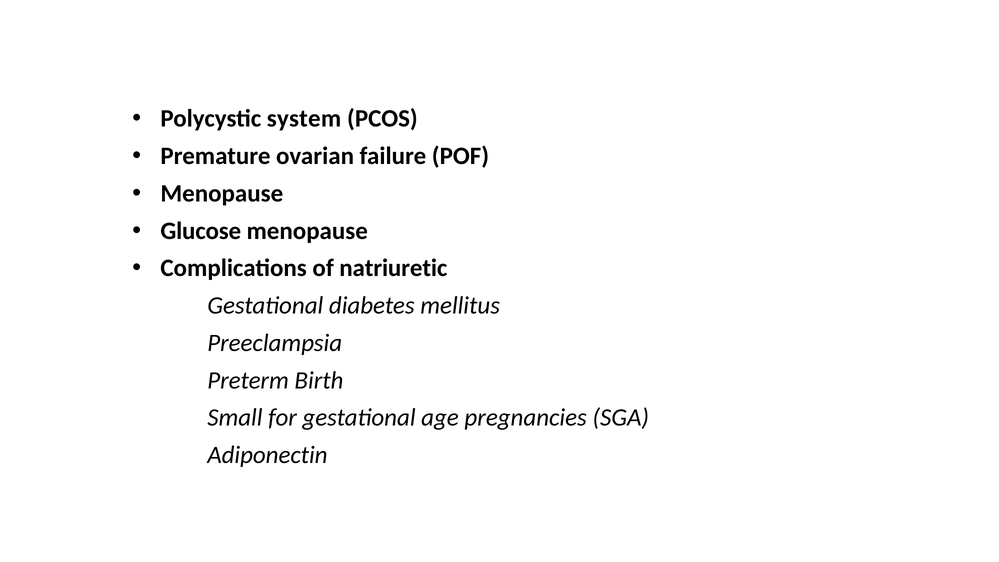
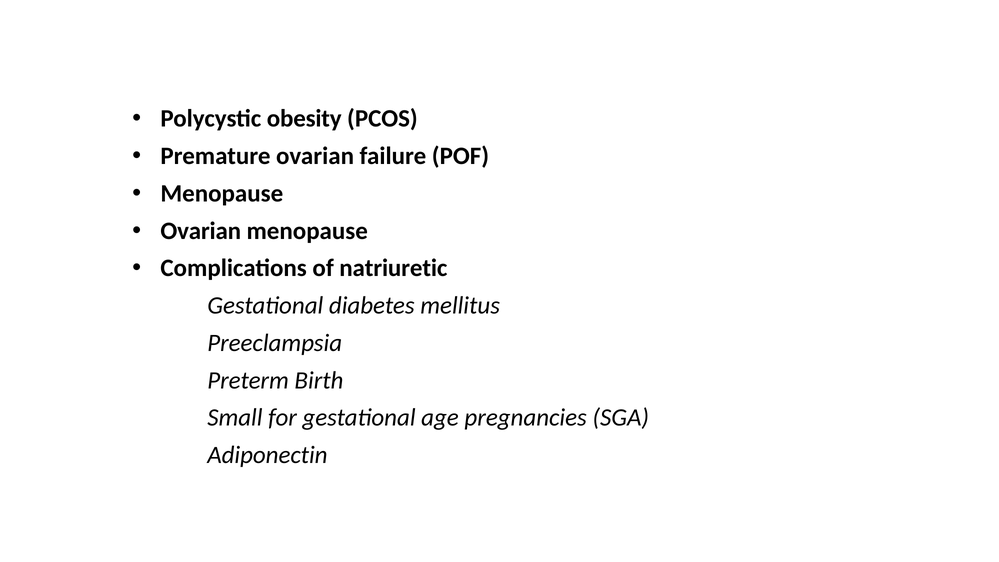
system: system -> obesity (304, 119)
Glucose: Glucose -> Ovarian (201, 231)
